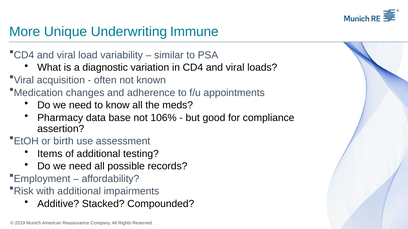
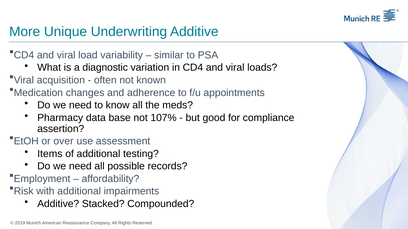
Underwriting Immune: Immune -> Additive (194, 32)
106%: 106% -> 107% (164, 118)
birth: birth -> over (64, 142)
